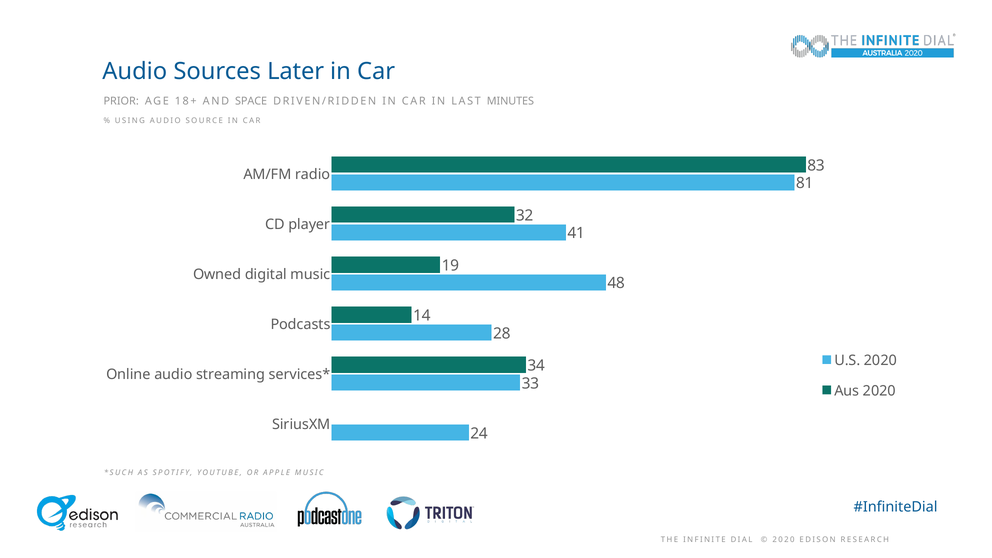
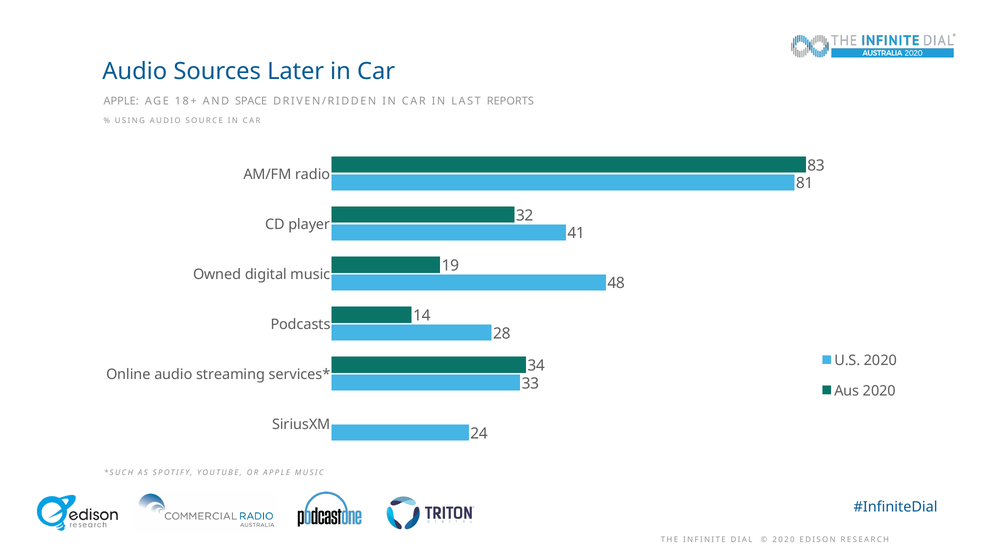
PRIOR: PRIOR -> APPLE (121, 101)
MINUTES: MINUTES -> REPORTS (510, 101)
